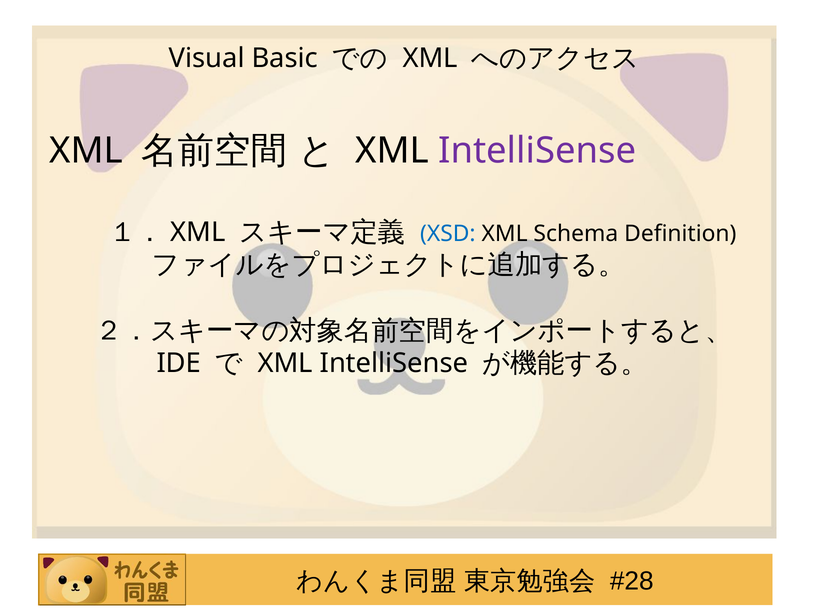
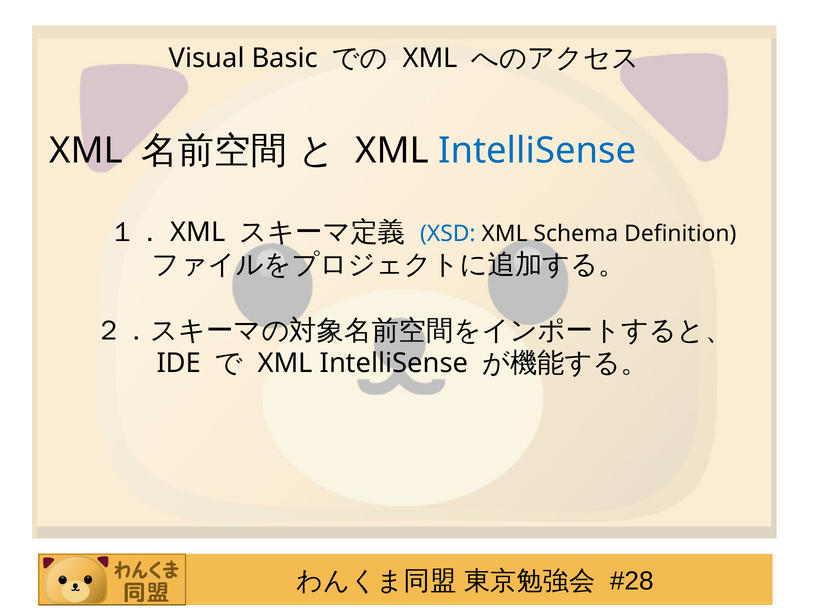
IntelliSense colour: purple -> blue (537, 150)
